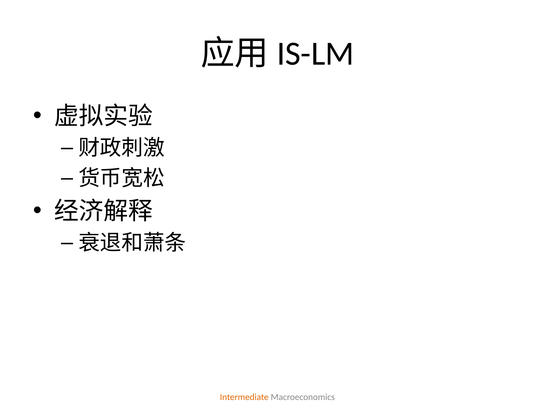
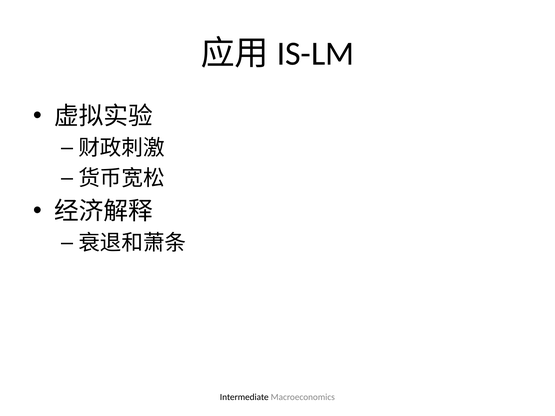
Intermediate colour: orange -> black (244, 397)
